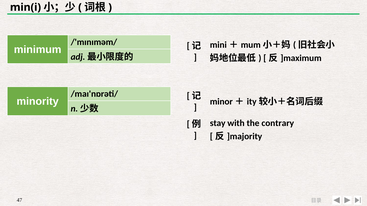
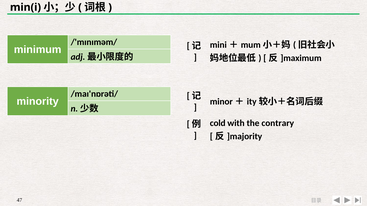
stay: stay -> cold (218, 123)
